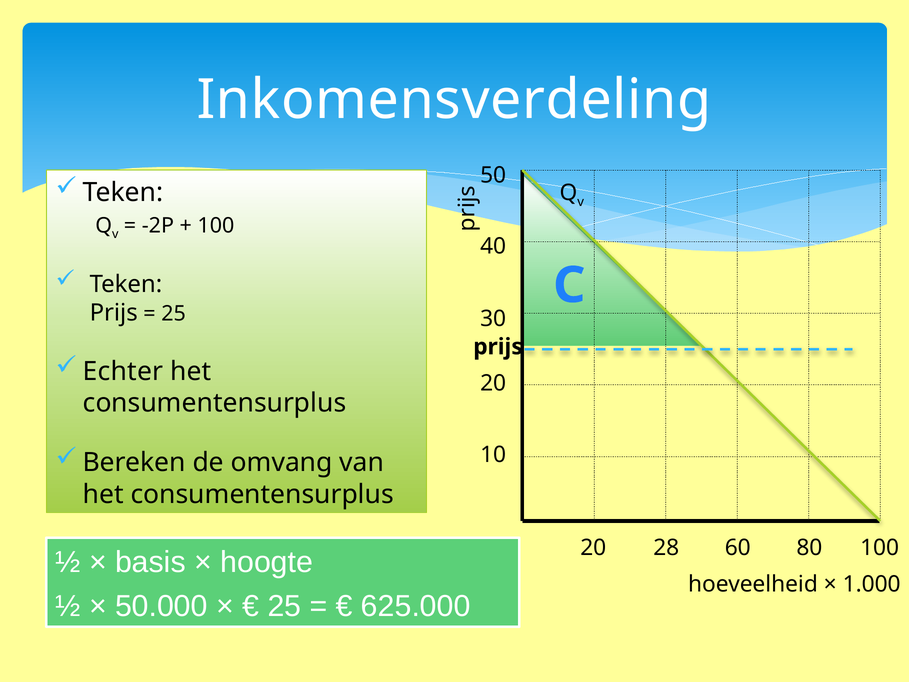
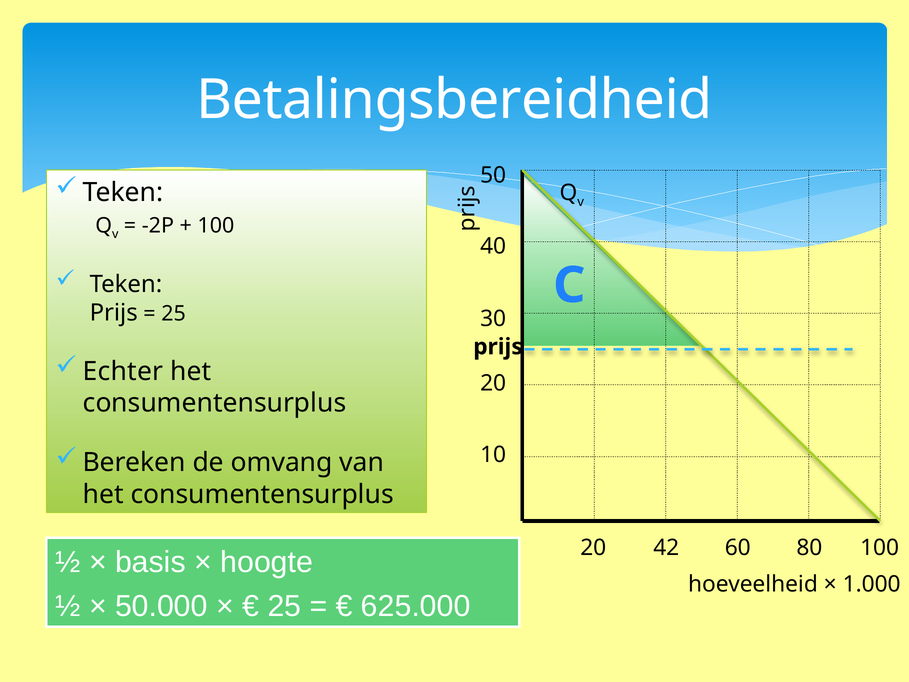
Inkomensverdeling: Inkomensverdeling -> Betalingsbereidheid (454, 100)
28: 28 -> 42 (666, 548)
